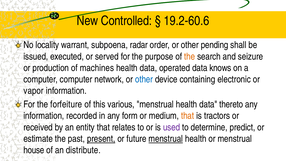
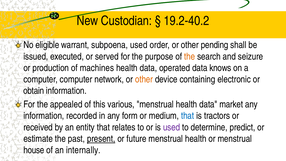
Controlled: Controlled -> Custodian (126, 21)
19.2-60.6: 19.2-60.6 -> 19.2-40.2 (186, 21)
locality: locality -> eligible (47, 45)
subpoena radar: radar -> used (139, 45)
other colour: blue -> orange (144, 79)
vapor: vapor -> obtain (34, 91)
forfeiture: forfeiture -> appealed (66, 104)
thereto: thereto -> market (231, 104)
that colour: orange -> blue (188, 116)
menstrual underline: present -> none (166, 139)
distribute: distribute -> internally (83, 150)
